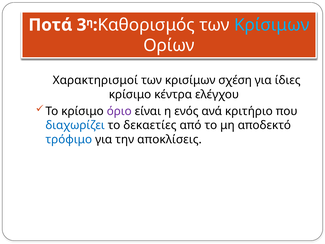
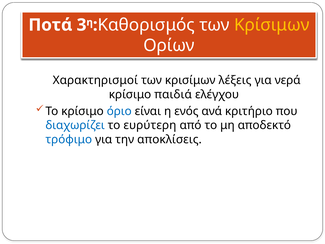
Κρίσιμων colour: light blue -> yellow (272, 25)
σχέση: σχέση -> λέξεις (235, 80)
ίδιες: ίδιες -> νερά (288, 80)
κέντρα: κέντρα -> παιδιά (173, 94)
όριο colour: purple -> blue (119, 111)
δεκαετίες: δεκαετίες -> ευρύτερη (150, 125)
